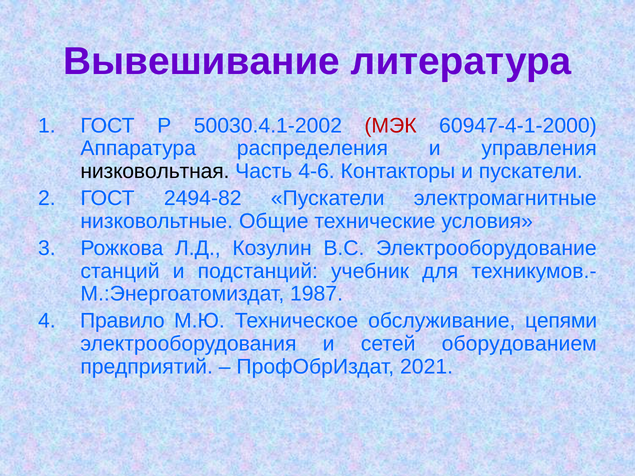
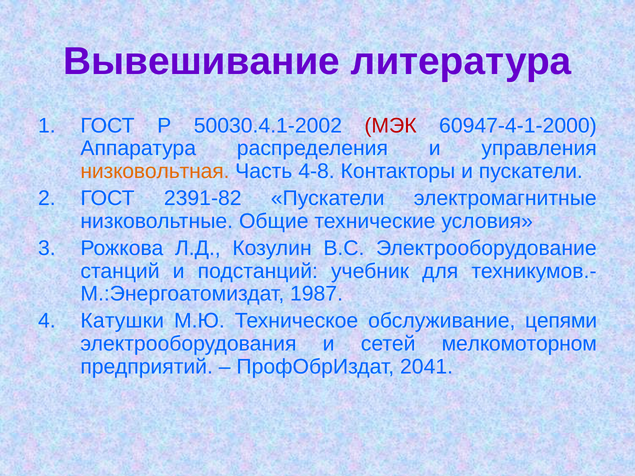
низковольтная colour: black -> orange (155, 171)
4-6: 4-6 -> 4-8 (316, 171)
2494-82: 2494-82 -> 2391-82 (203, 198)
Правило: Правило -> Катушки (122, 321)
оборудованием: оборудованием -> мелкомоторном (519, 344)
2021: 2021 -> 2041 (427, 367)
